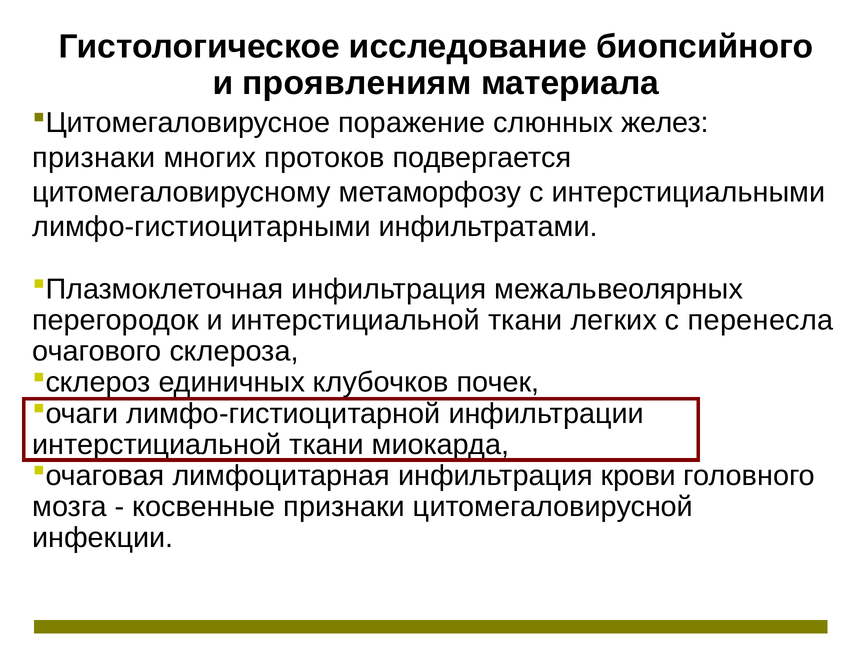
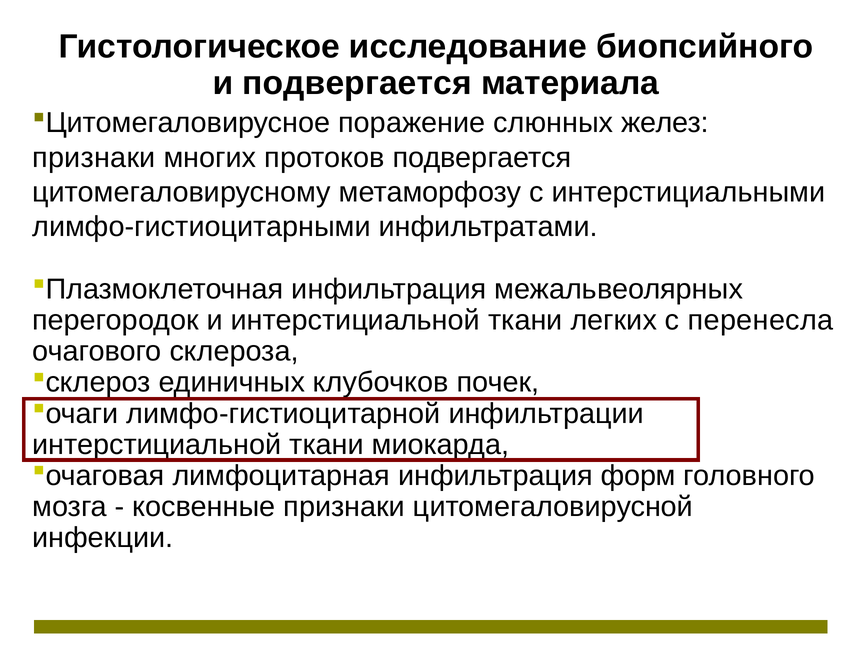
и проявлениям: проявлениям -> подвергается (357, 83)
крови: крови -> форм (638, 476)
